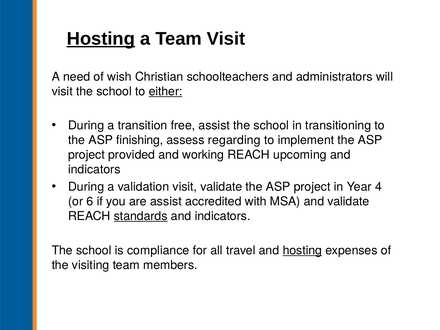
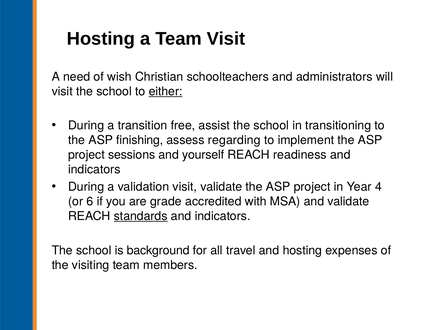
Hosting underline: present -> none (101, 39)
provided: provided -> sessions (132, 155)
working: working -> yourself (203, 155)
upcoming: upcoming -> readiness (300, 155)
are assist: assist -> grade (166, 201)
compliance: compliance -> background (158, 250)
hosting underline: present -> none (302, 250)
